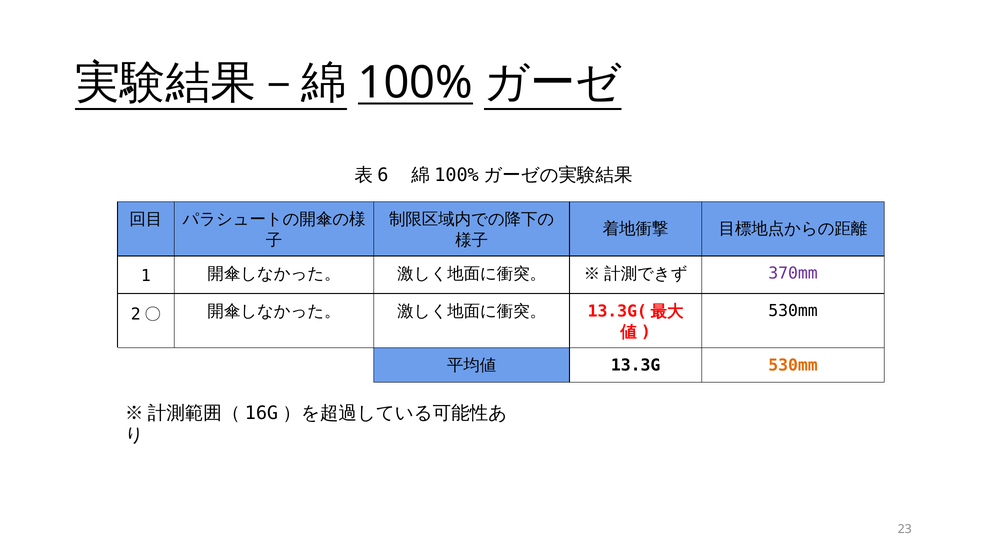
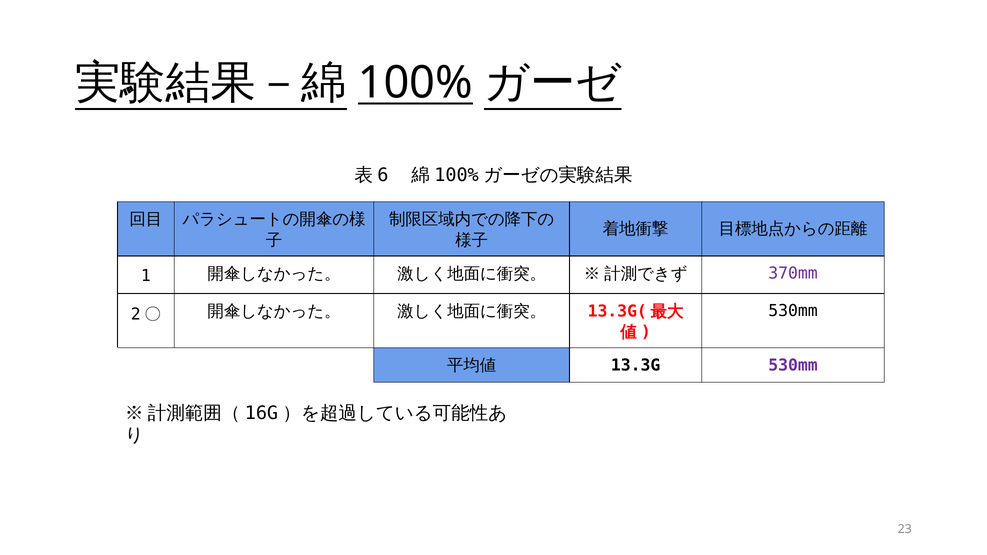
530mm colour: orange -> purple (793, 365)
